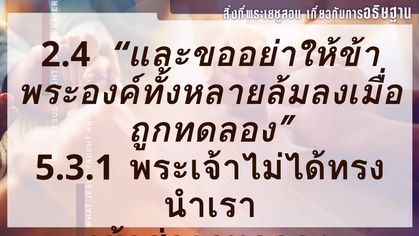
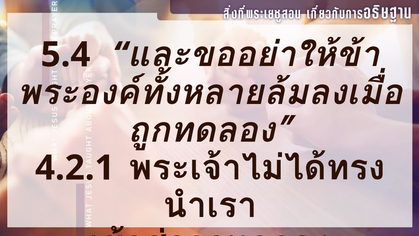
2.4: 2.4 -> 5.4 (66, 55)
5.3.1: 5.3.1 -> 4.2.1 (75, 168)
